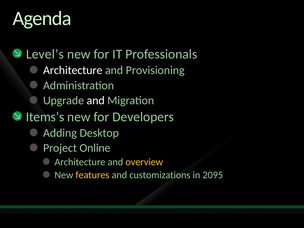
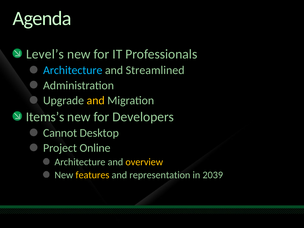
Architecture colour: white -> light blue (73, 70)
Provisioning: Provisioning -> Streamlined (155, 70)
and colour: white -> yellow (96, 100)
Adding: Adding -> Cannot (60, 133)
customizations: customizations -> representation (160, 175)
2095: 2095 -> 2039 (213, 175)
